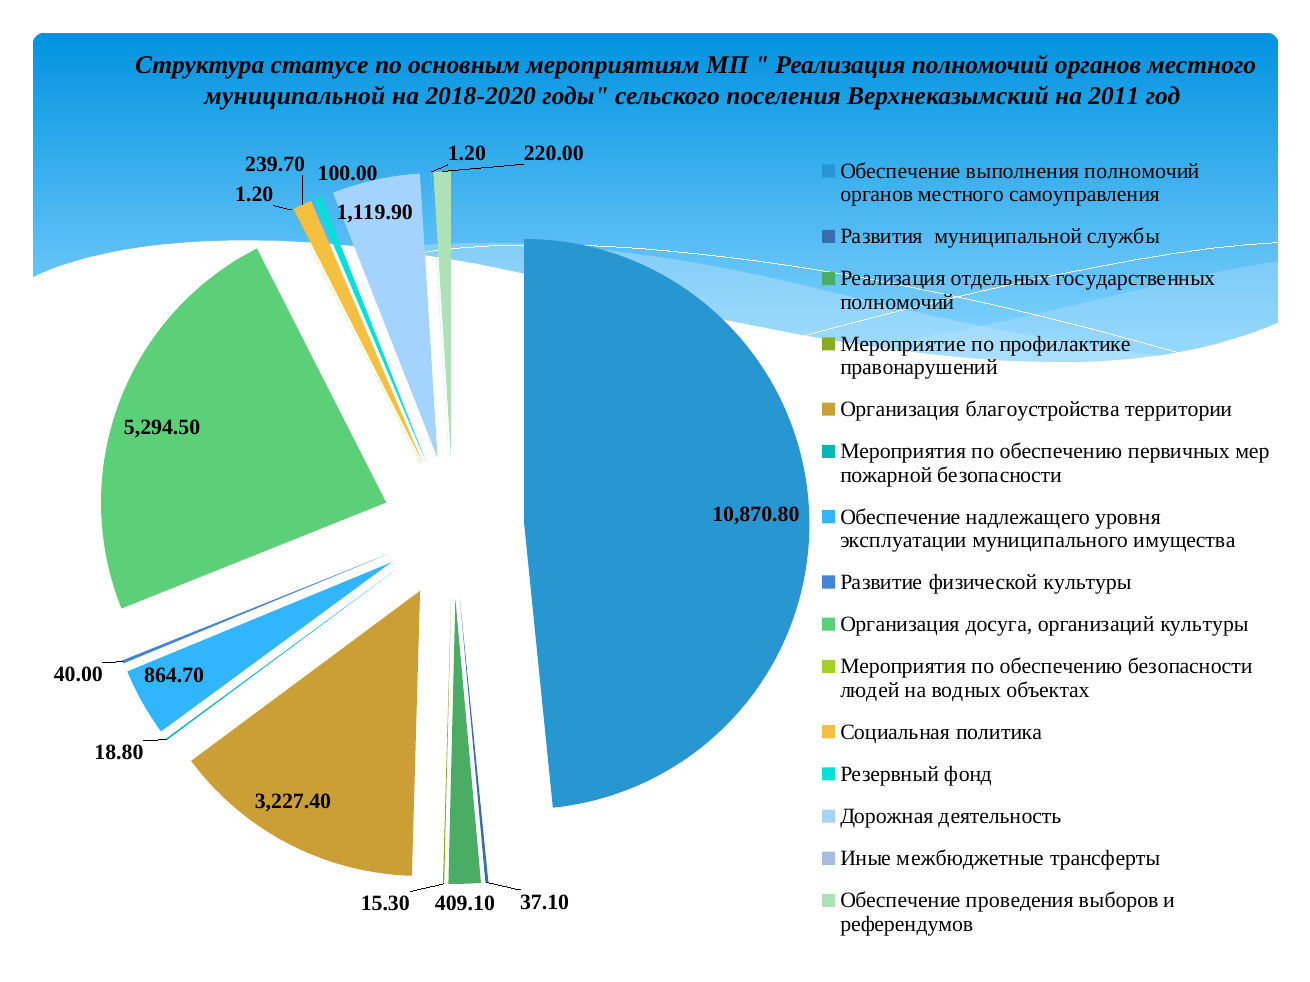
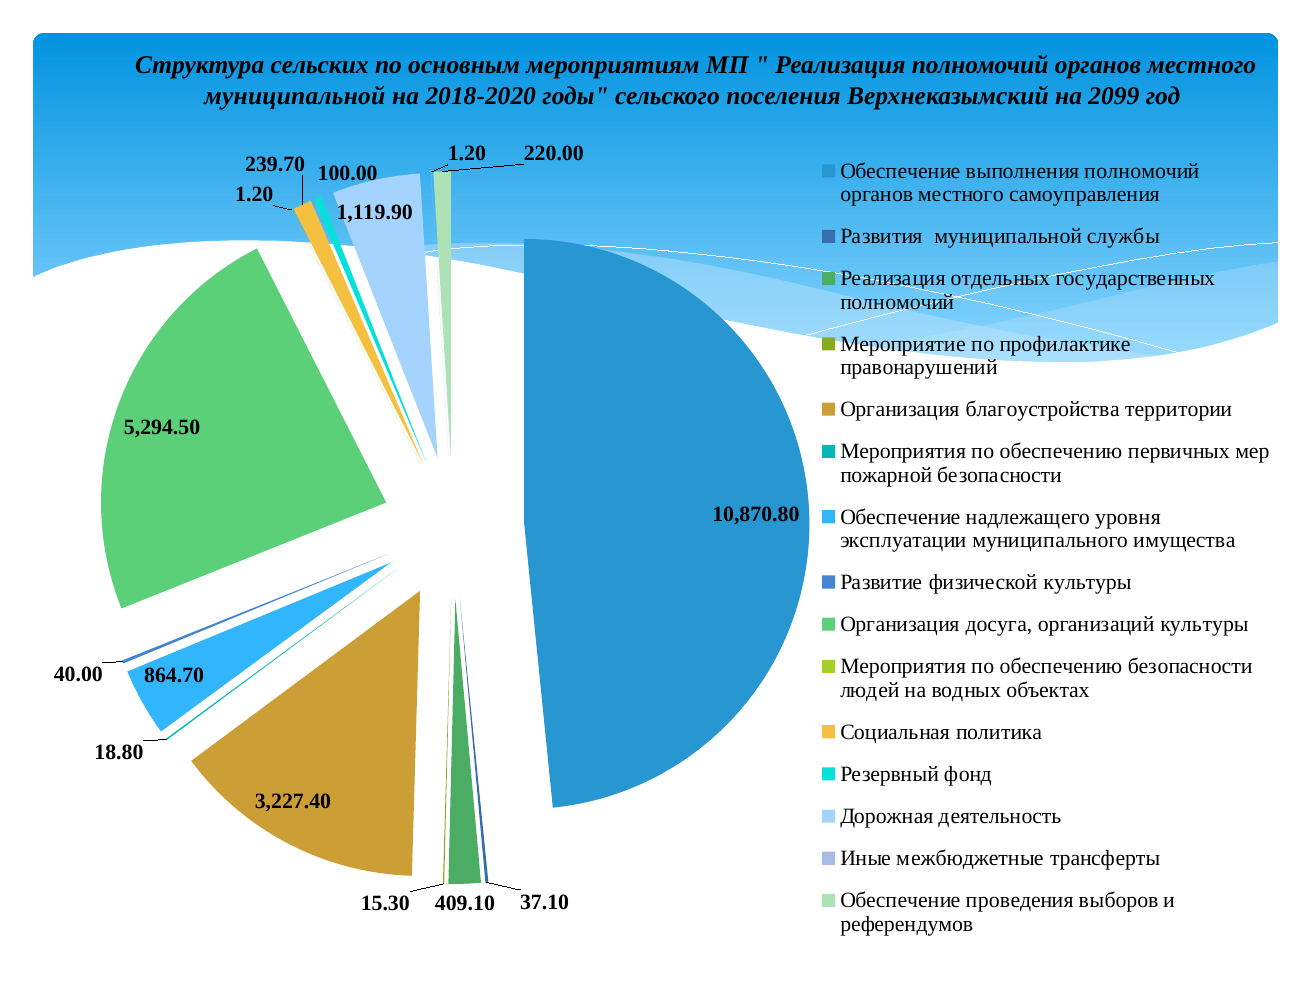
статусе: статусе -> сельских (320, 65)
2011: 2011 -> 2099 (1114, 96)
